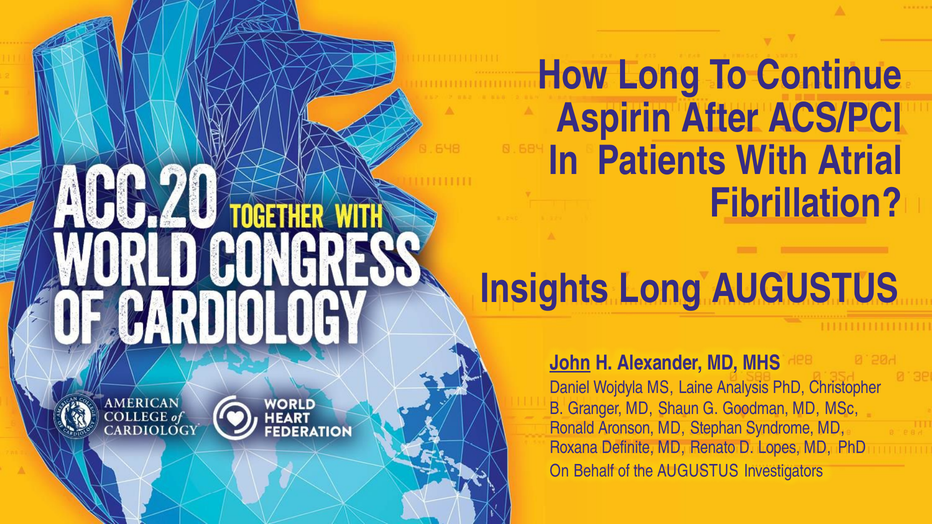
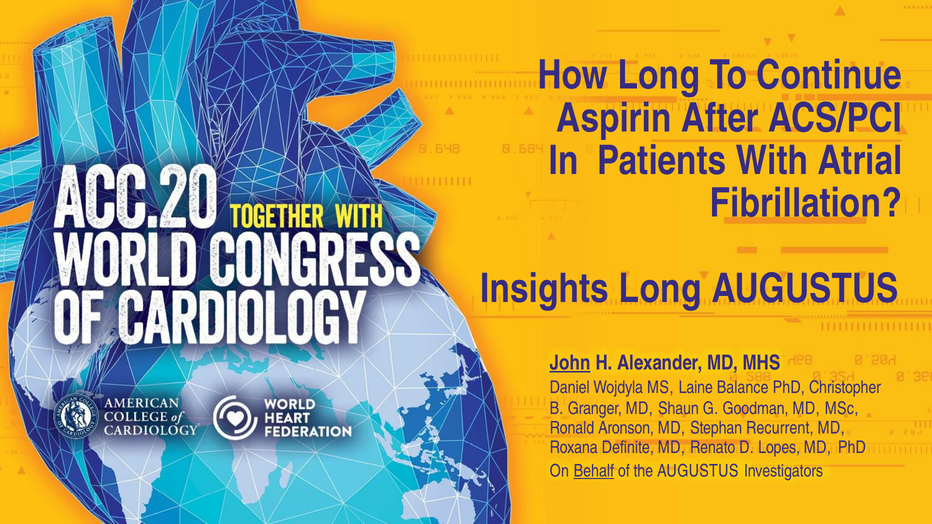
Analysis: Analysis -> Balance (743, 388)
Syndrome: Syndrome -> Recurrent (780, 428)
Behalf underline: none -> present (594, 471)
